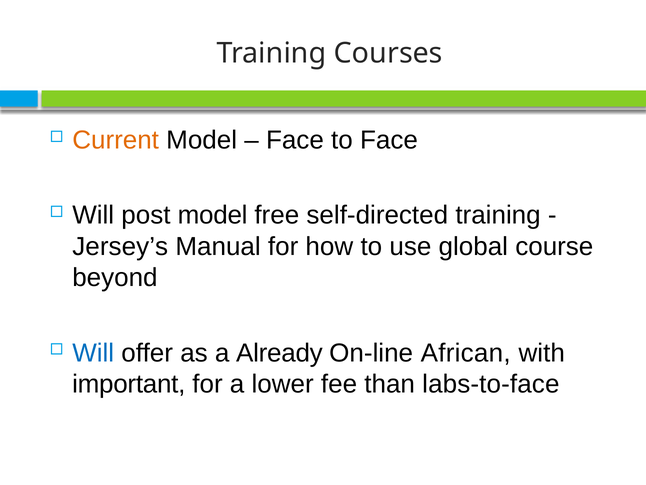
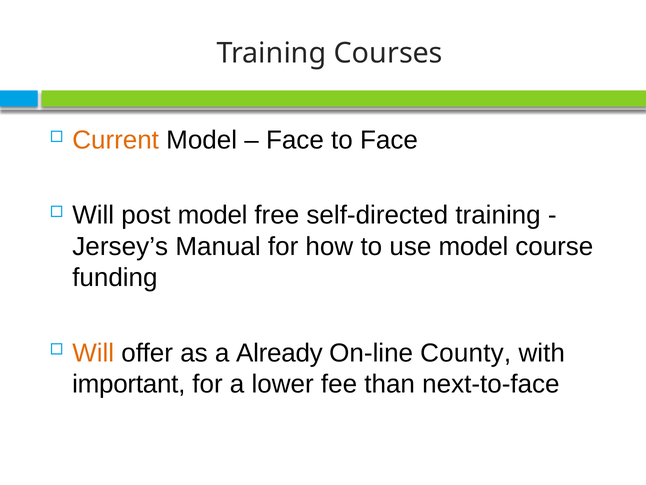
use global: global -> model (473, 246)
beyond: beyond -> funding (115, 278)
Will colour: blue -> orange (93, 353)
African: African -> County (466, 353)
labs-to-face: labs-to-face -> next-to-face (491, 384)
